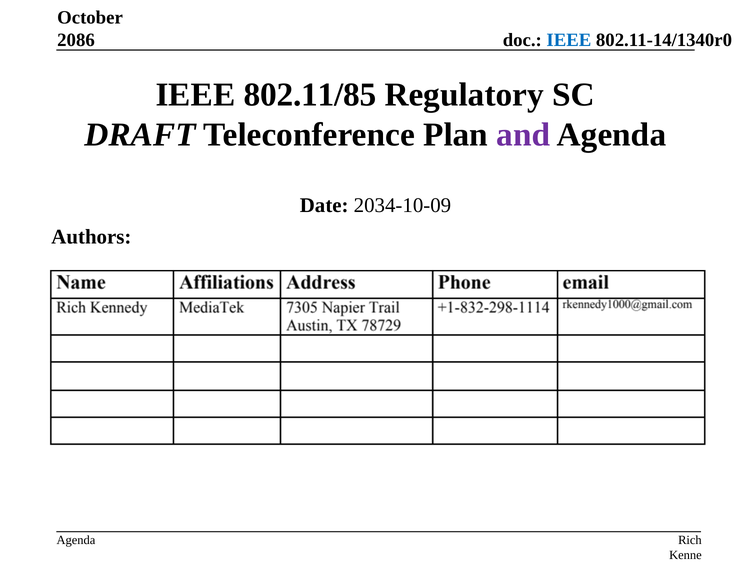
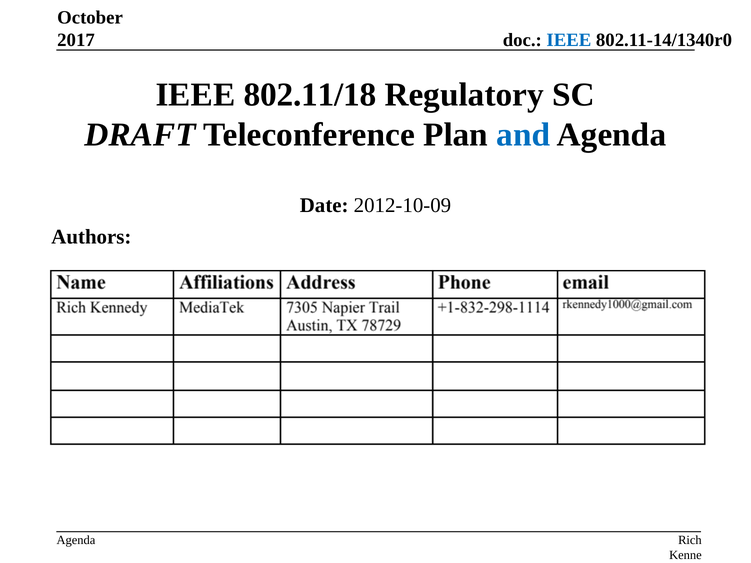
2086: 2086 -> 2017 (76, 40)
802.11/85: 802.11/85 -> 802.11/18 (310, 95)
and colour: purple -> blue (523, 135)
2034-10-09: 2034-10-09 -> 2012-10-09 (402, 206)
